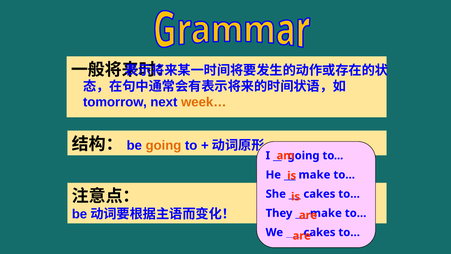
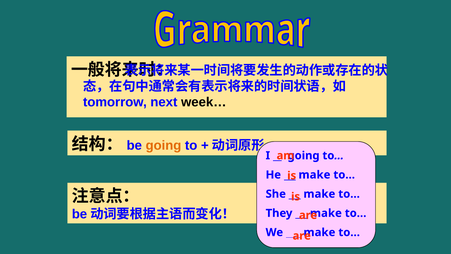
week… colour: orange -> black (204, 102)
She cakes: cakes -> make (319, 194)
We cakes: cakes -> make (319, 232)
